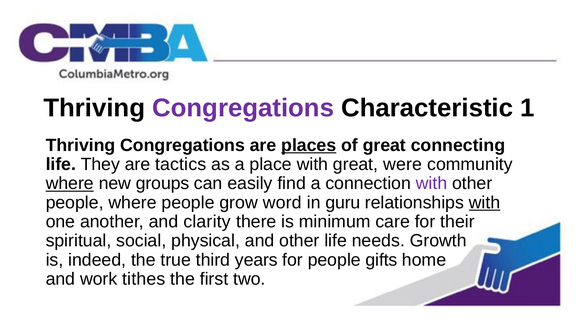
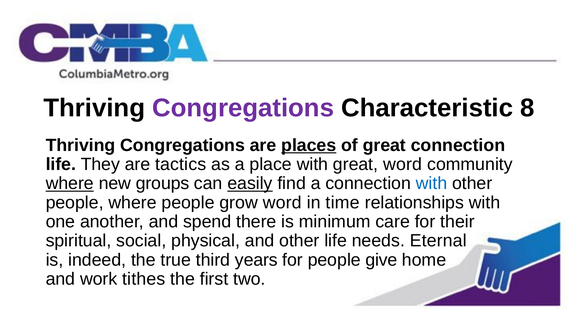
1: 1 -> 8 (527, 108)
great connecting: connecting -> connection (458, 145)
great were: were -> word (403, 165)
easily underline: none -> present (250, 184)
with colour: purple -> blue (432, 184)
guru: guru -> time (343, 203)
with underline: present -> none (485, 203)
clarity: clarity -> spend (207, 222)
Growth: Growth -> Eternal (438, 241)
gifts: gifts -> give (381, 260)
